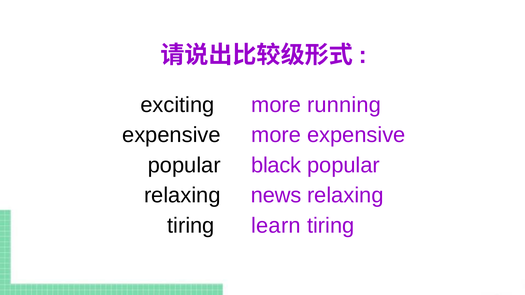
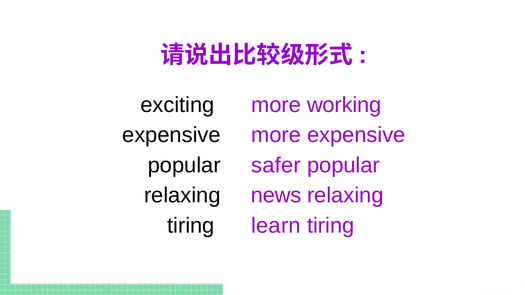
running: running -> working (344, 105)
black: black -> safer (276, 165)
